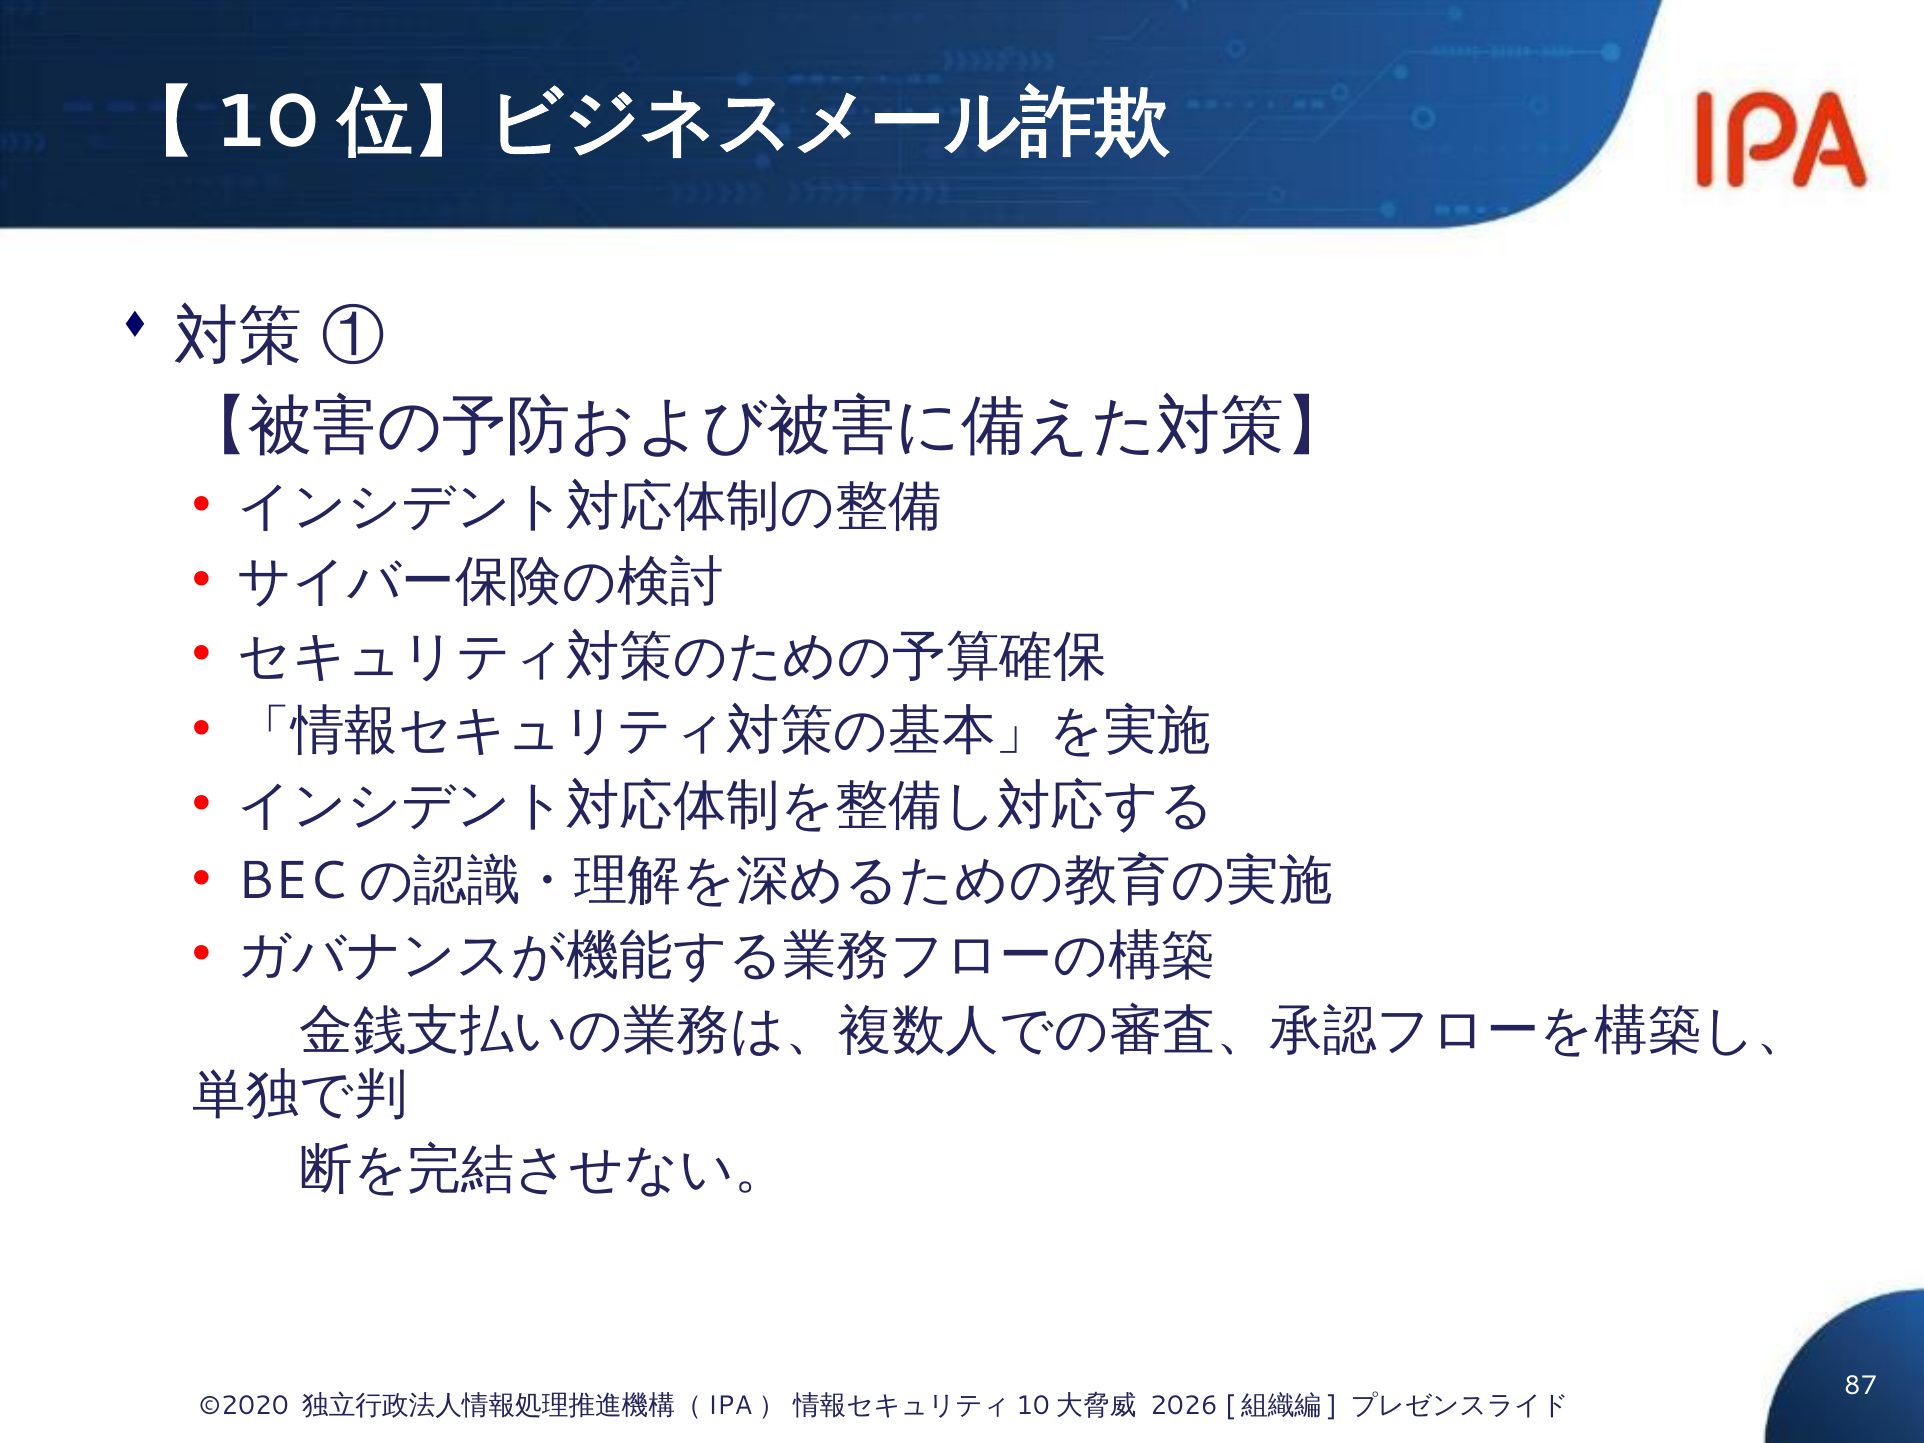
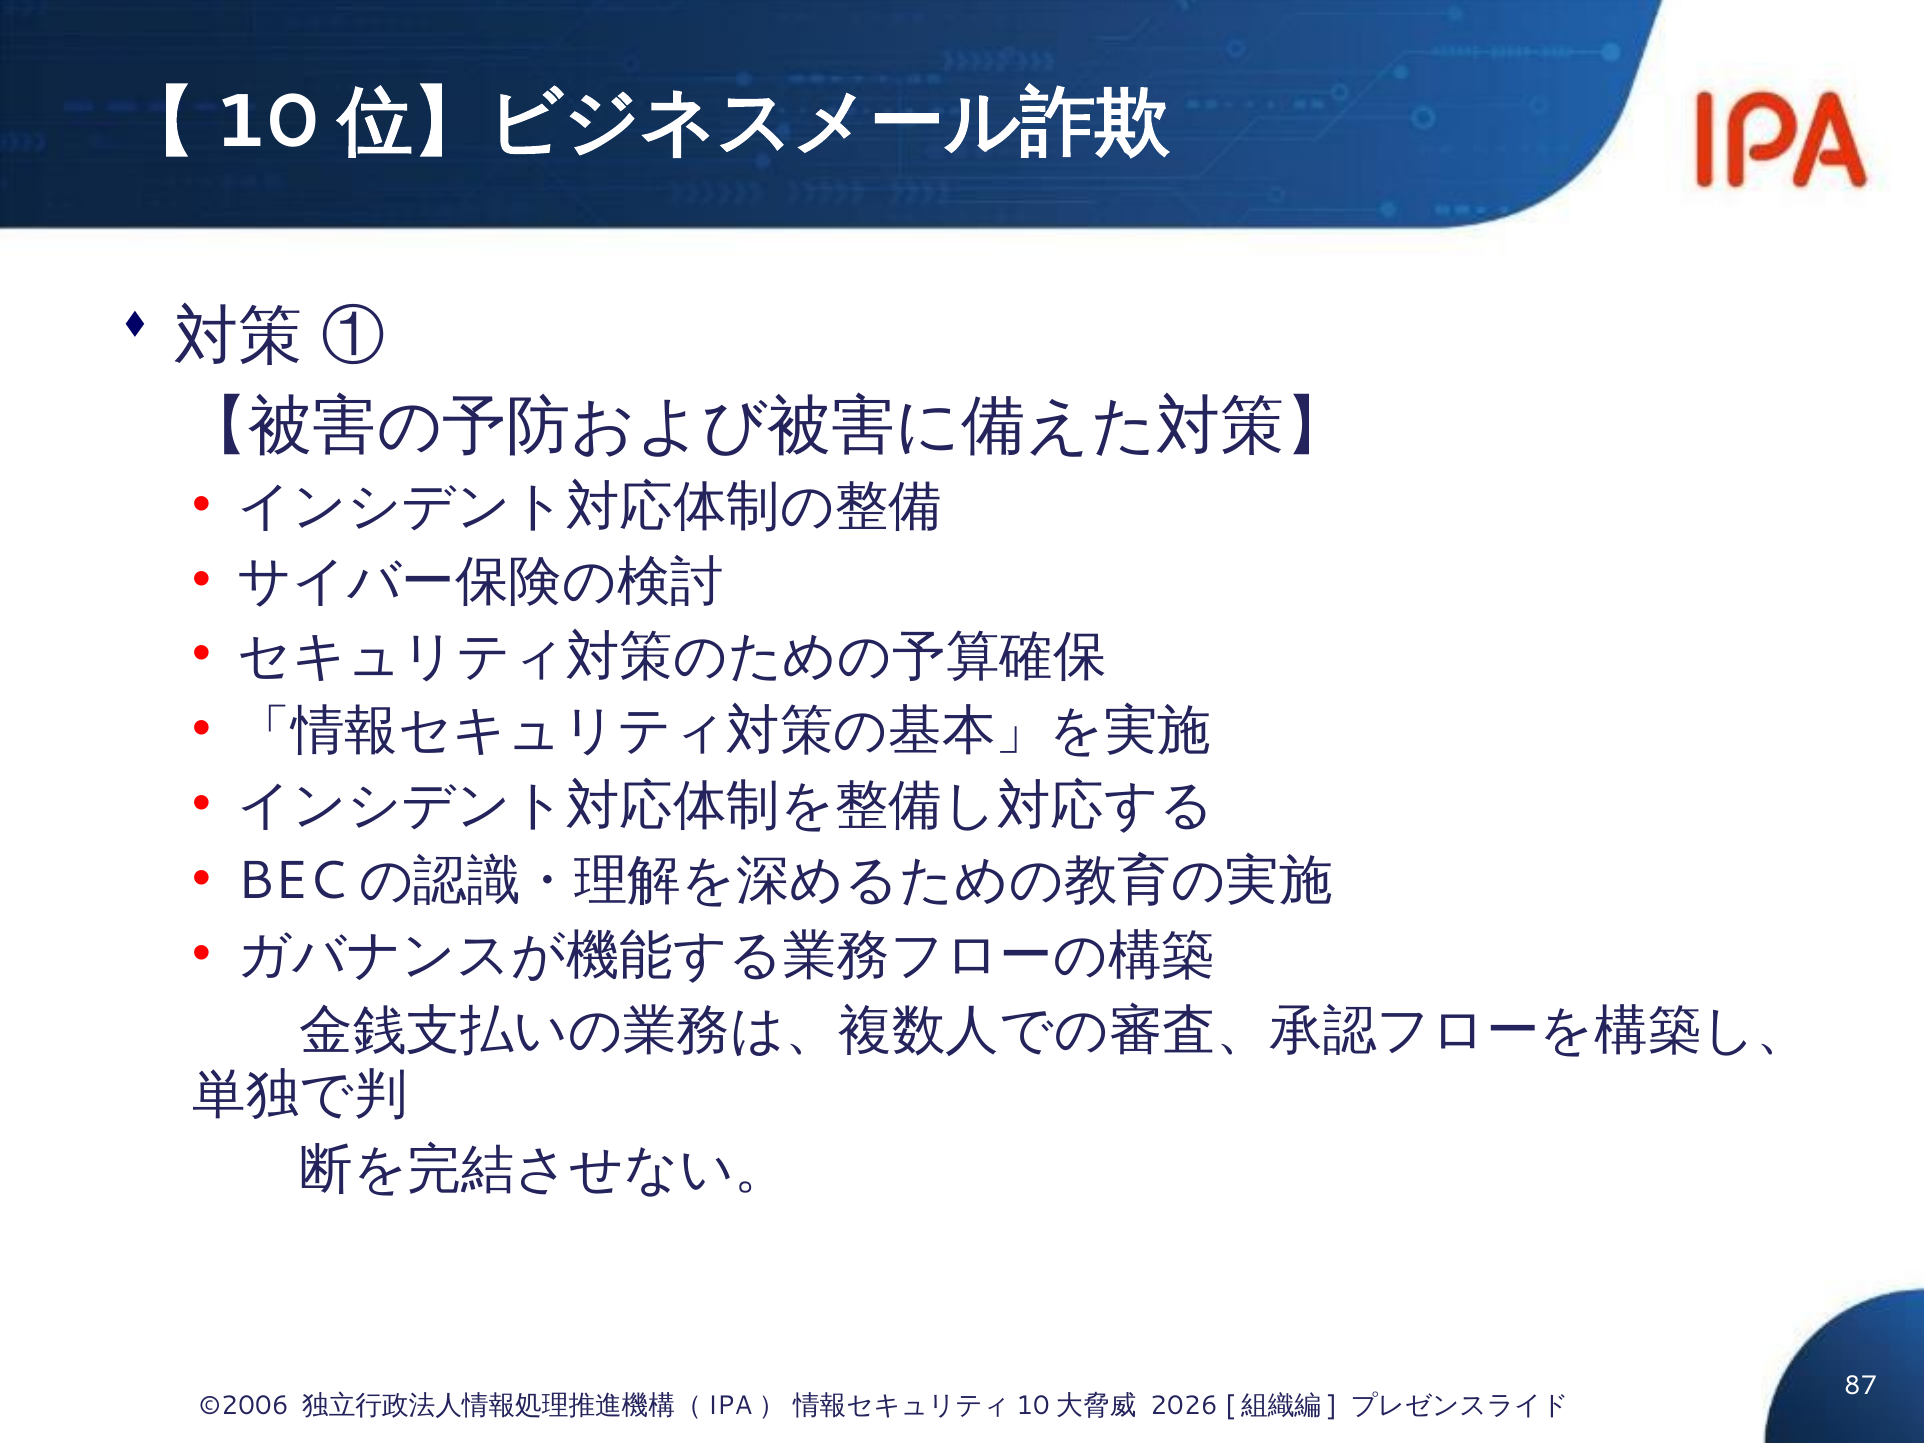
©2020: ©2020 -> ©2006 (244, 1406)
